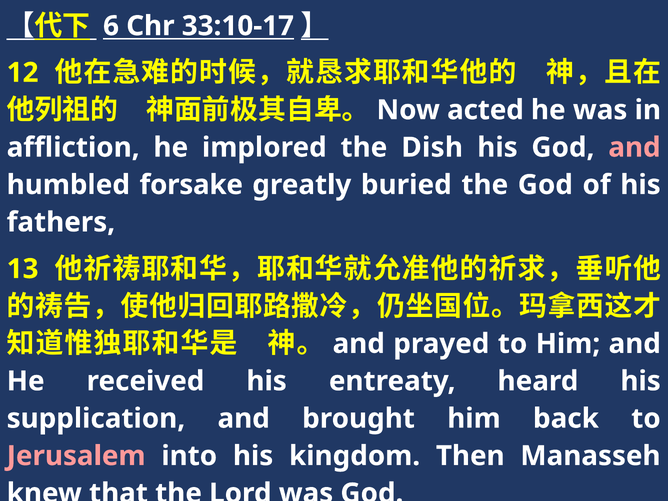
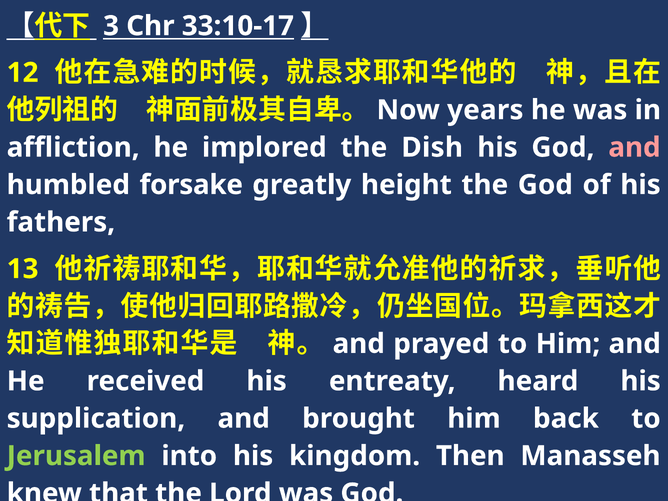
6: 6 -> 3 (111, 26)
acted: acted -> years (485, 110)
buried: buried -> height (406, 185)
Jerusalem colour: pink -> light green (76, 456)
